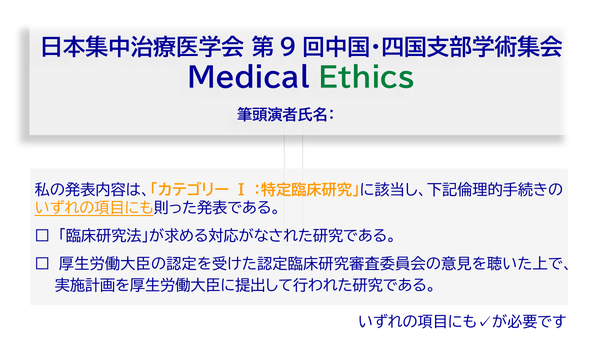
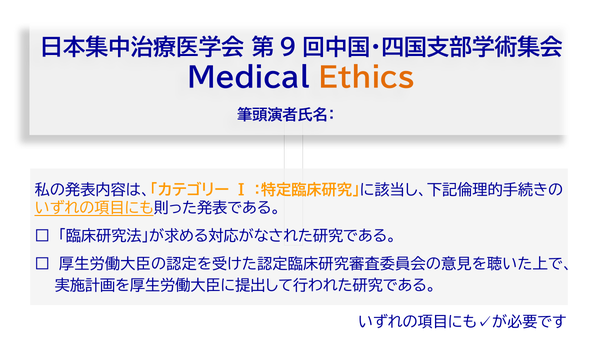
Ethics colour: green -> orange (367, 78)
